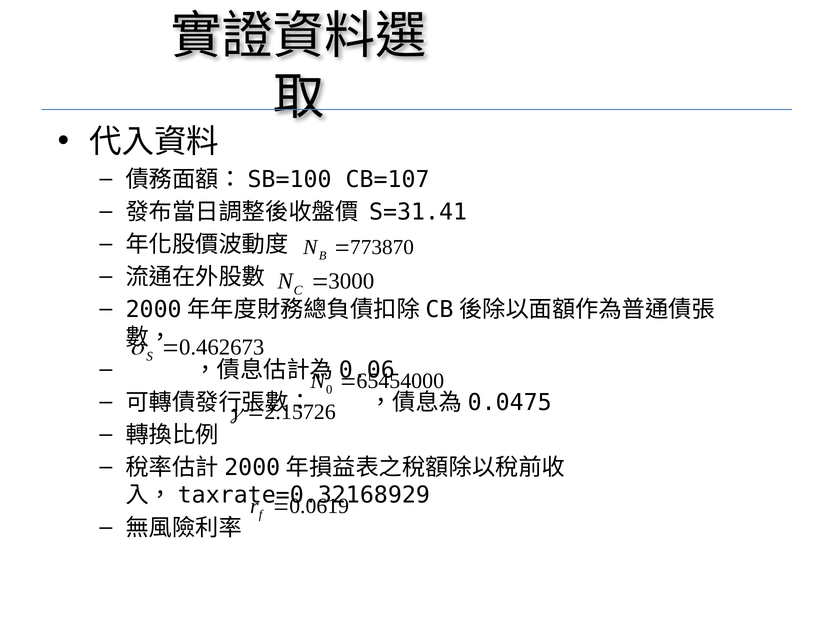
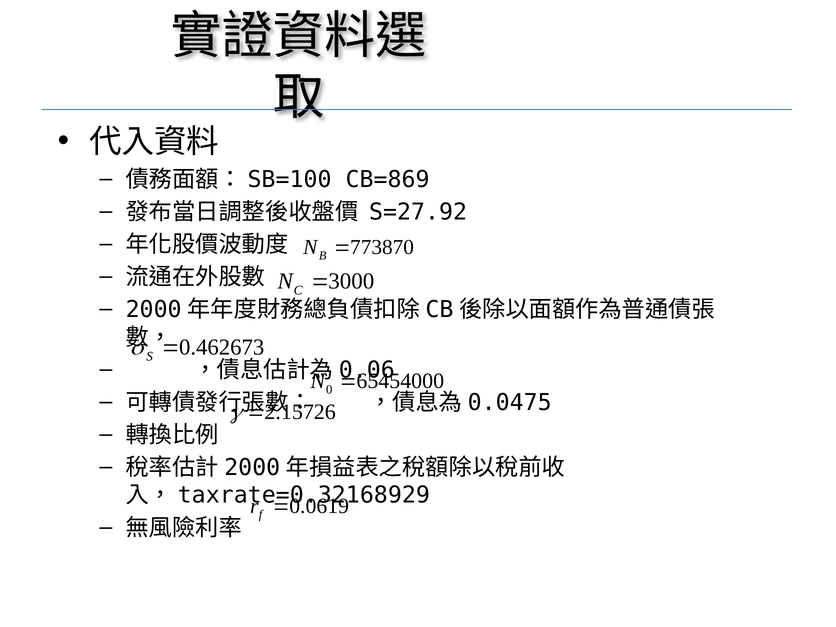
CB=107: CB=107 -> CB=869 (388, 179)
S=31.41: S=31.41 -> S=27.92 (418, 212)
